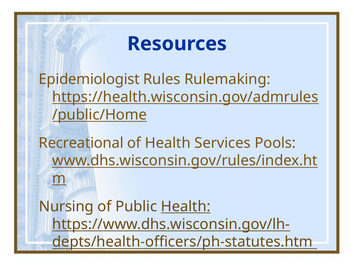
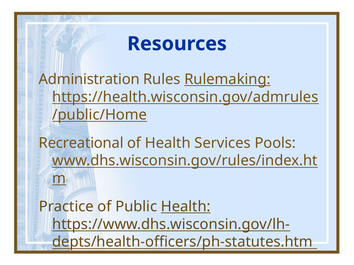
Epidemiologist: Epidemiologist -> Administration (89, 79)
Rulemaking underline: none -> present (227, 79)
Nursing: Nursing -> Practice (66, 207)
